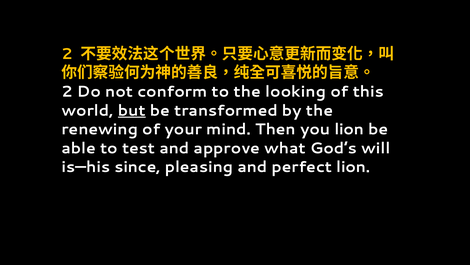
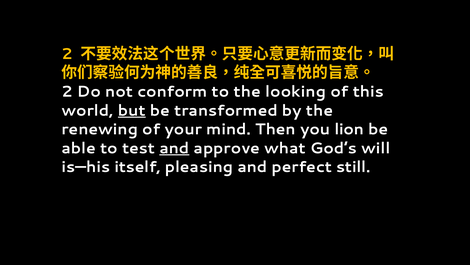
and underline: none -> present (174, 148)
since: since -> itself (138, 167)
perfect lion: lion -> still (353, 167)
